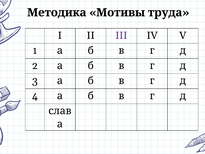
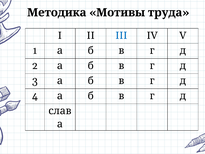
III colour: purple -> blue (121, 35)
